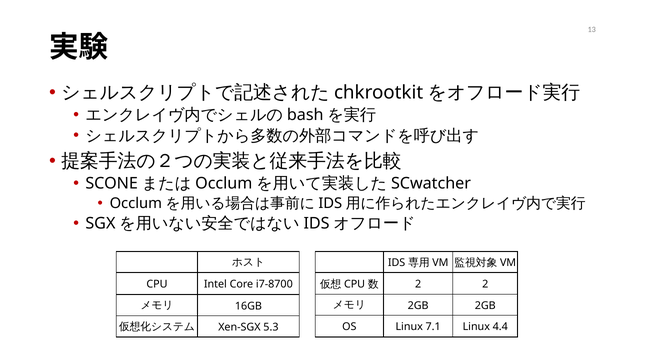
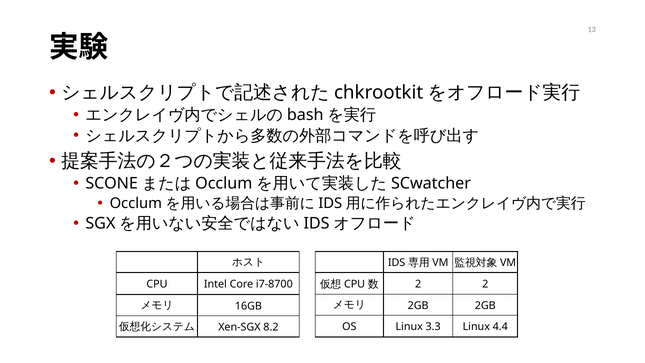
5.3: 5.3 -> 8.2 (271, 327)
7.1: 7.1 -> 3.3 (433, 327)
